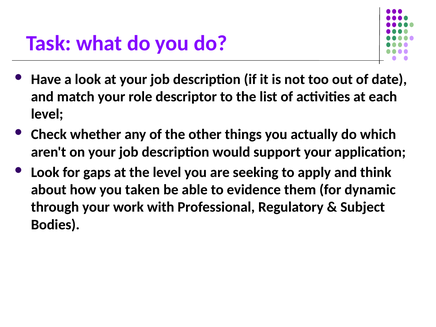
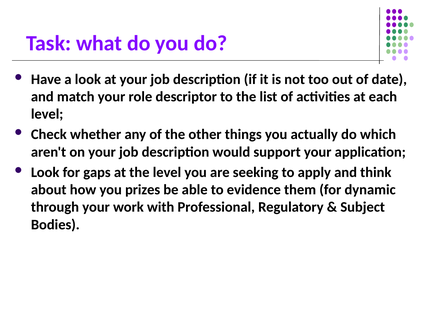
taken: taken -> prizes (143, 190)
